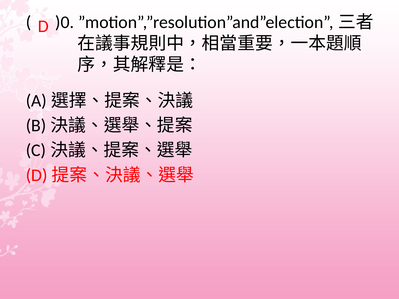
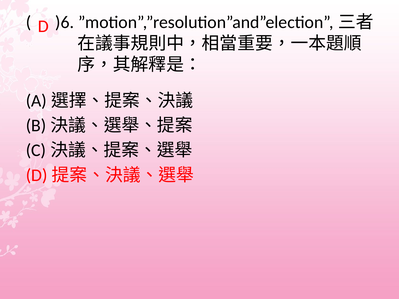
)0: )0 -> )6 (65, 22)
